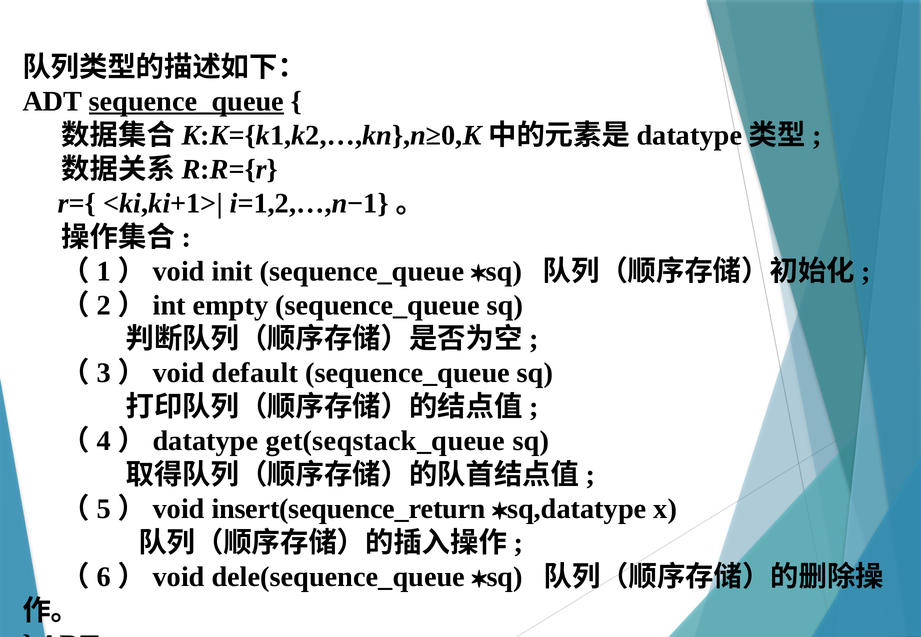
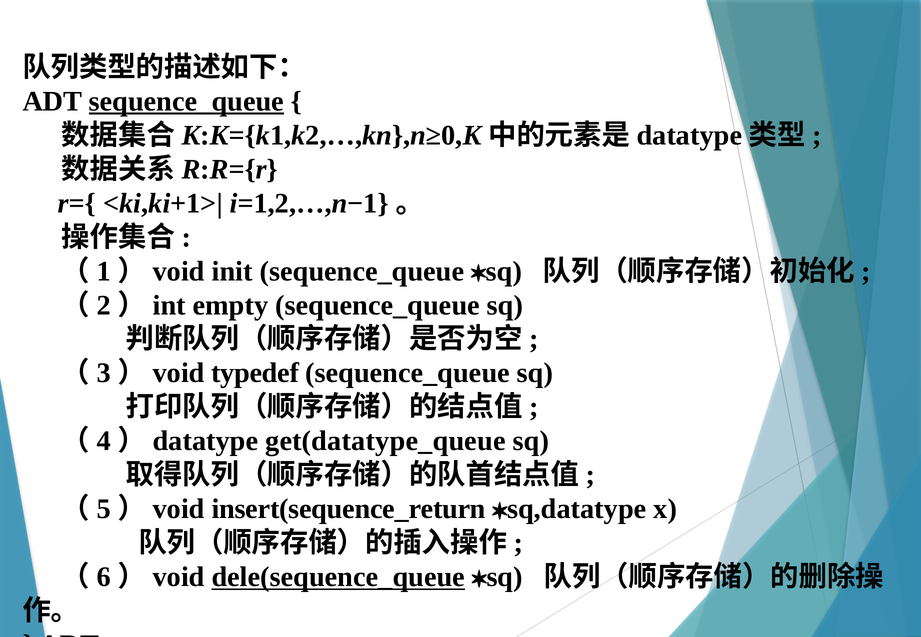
default: default -> typedef (255, 373)
get(seqstack_queue: get(seqstack_queue -> get(datatype_queue (385, 441)
dele(sequence_queue underline: none -> present (338, 578)
